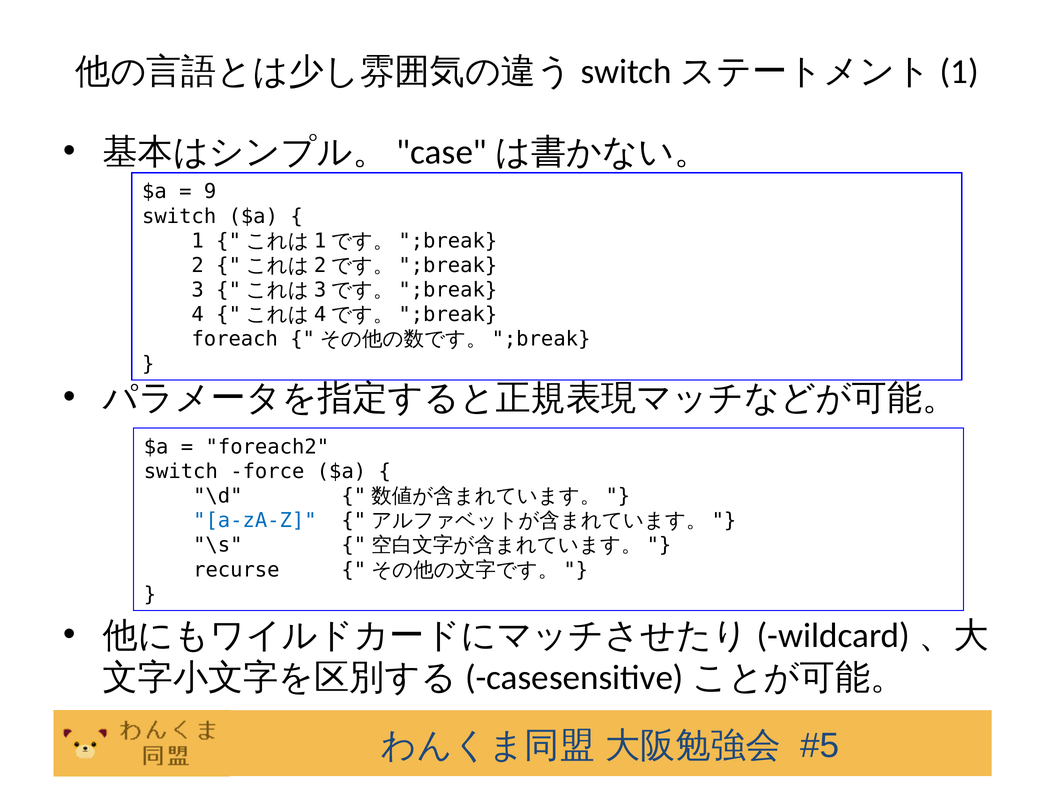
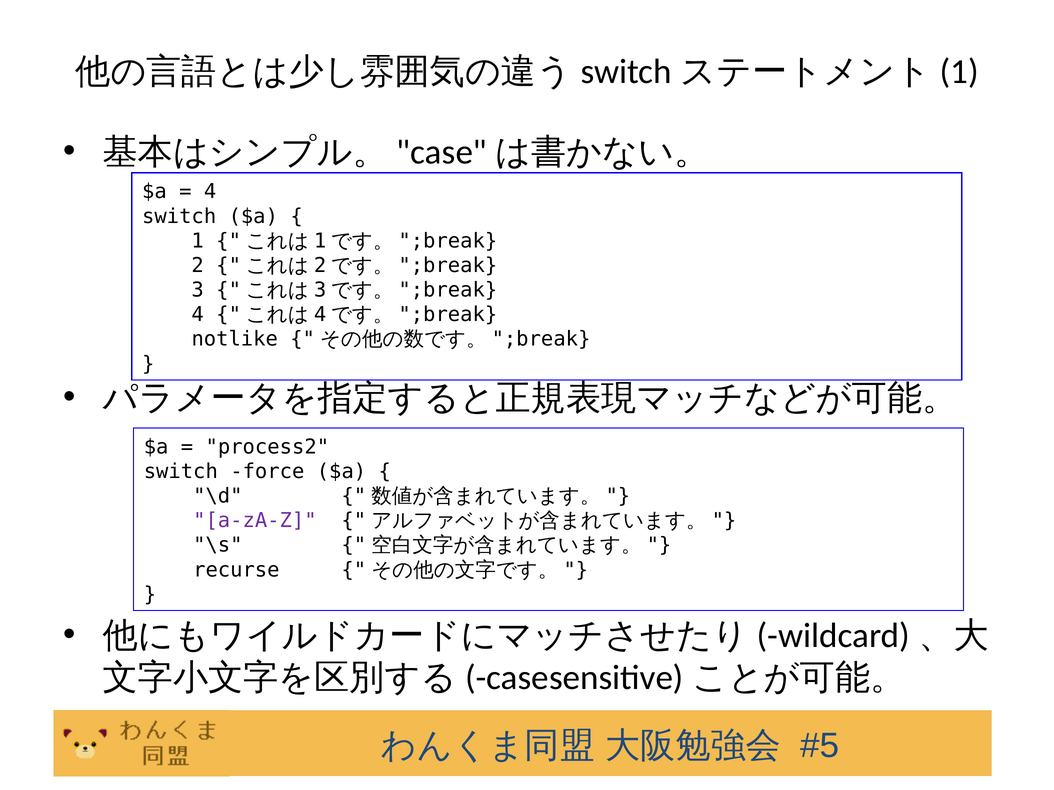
9: 9 -> 4 (210, 192)
foreach: foreach -> notlike (235, 339)
foreach2: foreach2 -> process2 (267, 447)
a-zA-Z colour: blue -> purple (255, 521)
